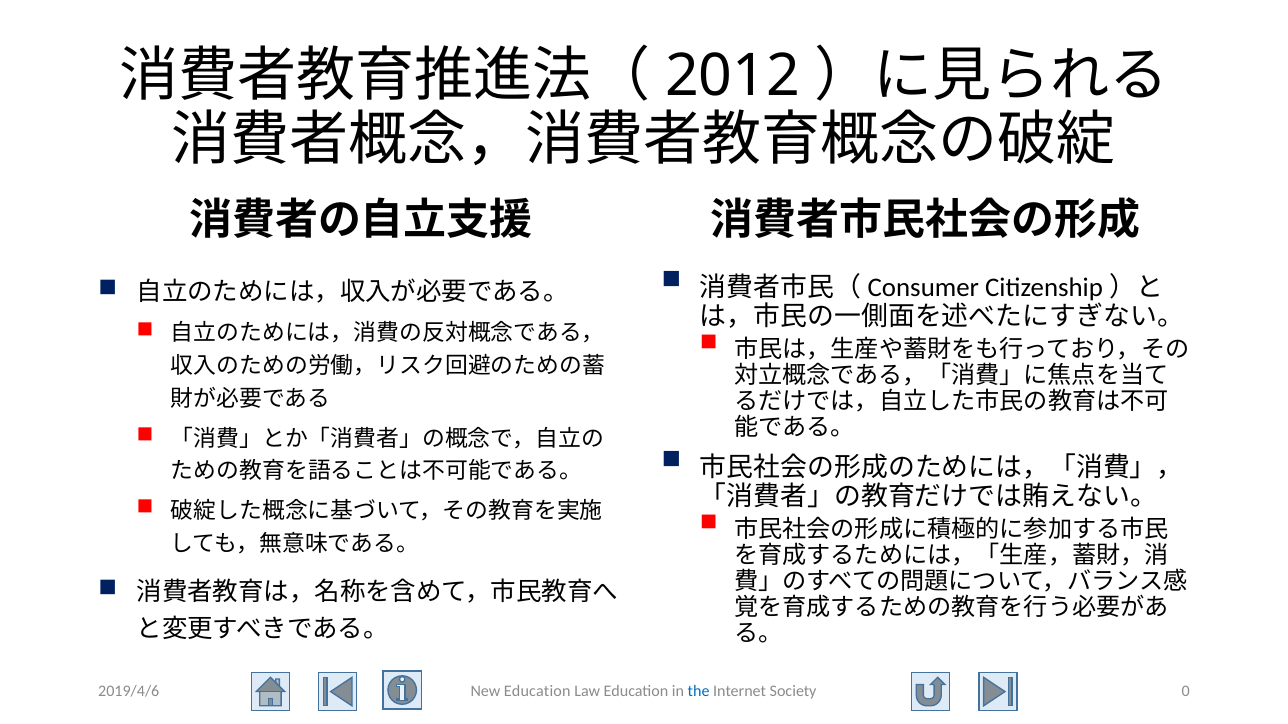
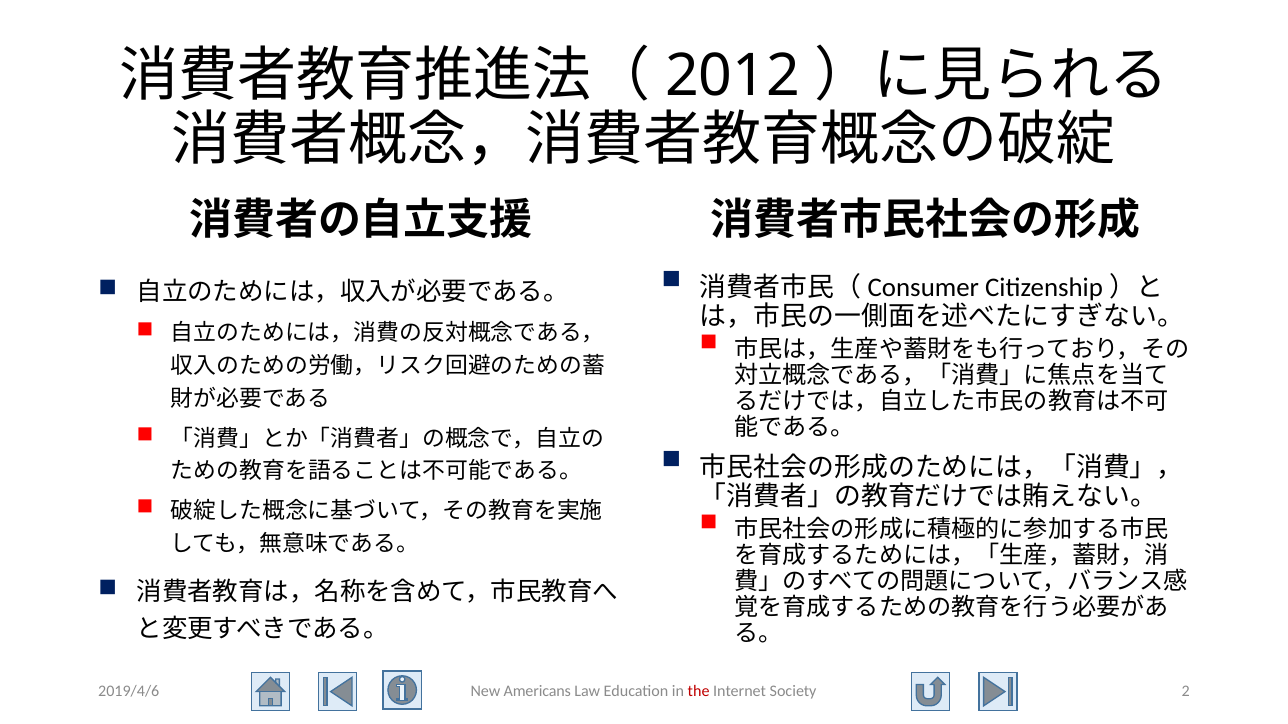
New Education: Education -> Americans (537, 692)
the colour: blue -> red (699, 692)
0: 0 -> 2 (1186, 692)
